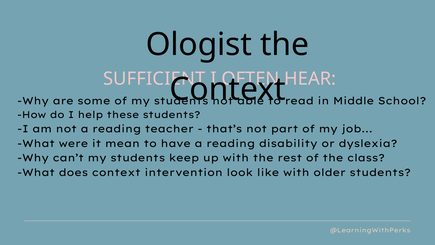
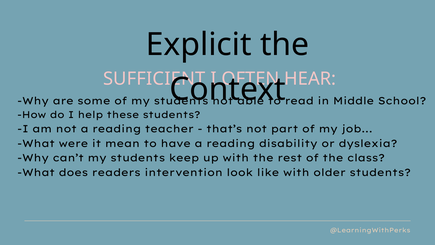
Ologist: Ologist -> Explicit (199, 45)
does context: context -> readers (116, 172)
